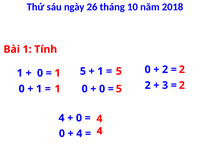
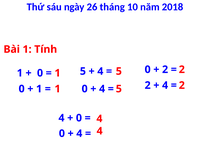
1: 1 -> 4 (100, 71)
3: 3 -> 4 (165, 85)
0: 0 -> 4 (102, 89)
